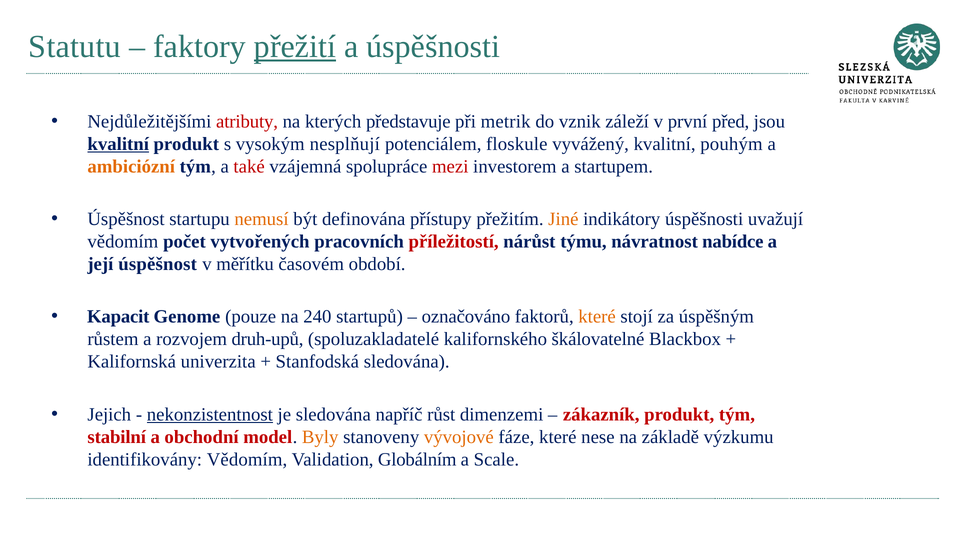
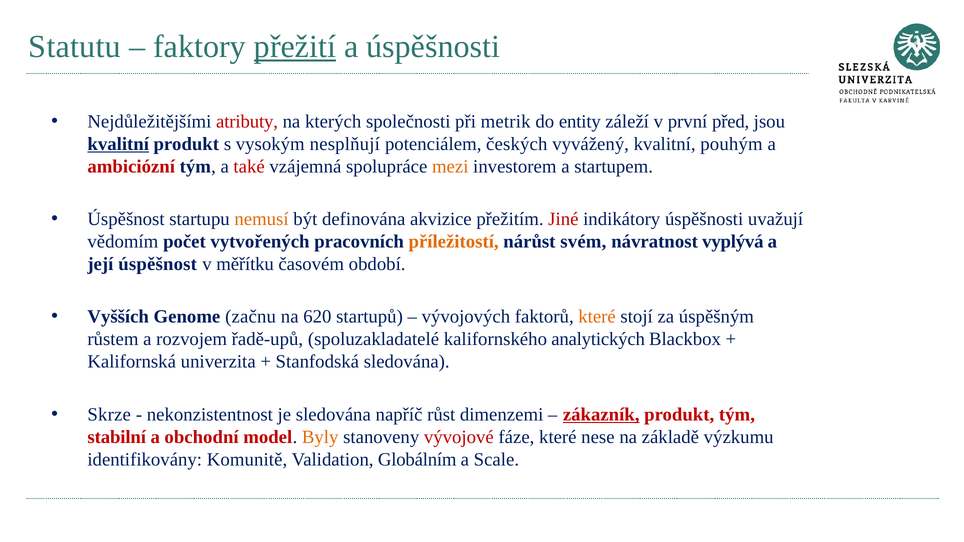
představuje: představuje -> společnosti (408, 121)
vznik: vznik -> entity (580, 121)
floskule: floskule -> českých (517, 144)
ambiciózní colour: orange -> red (131, 167)
mezi colour: red -> orange (450, 167)
přístupy: přístupy -> akvizice (441, 219)
Jiné colour: orange -> red (563, 219)
příležitostí colour: red -> orange (454, 242)
týmu: týmu -> svém (583, 242)
nabídce: nabídce -> vyplývá (733, 242)
Kapacit: Kapacit -> Vyšších (118, 317)
pouze: pouze -> začnu (251, 317)
240: 240 -> 620 (317, 317)
označováno: označováno -> vývojových (466, 317)
druh-upů: druh-upů -> řadě-upů (267, 339)
škálovatelné: škálovatelné -> analytických (598, 339)
Jejich: Jejich -> Skrze (109, 415)
nekonzistentnost underline: present -> none (210, 415)
zákazník underline: none -> present (601, 415)
vývojové colour: orange -> red (459, 437)
identifikovány Vědomím: Vědomím -> Komunitě (247, 460)
